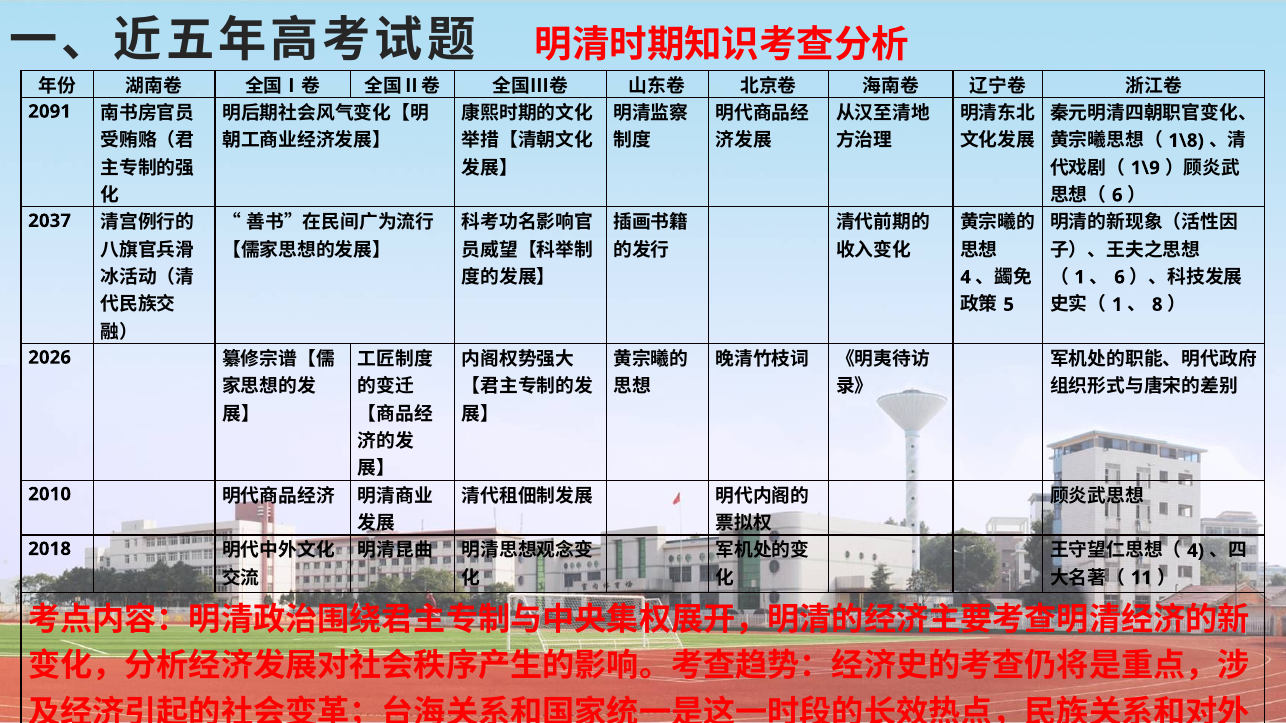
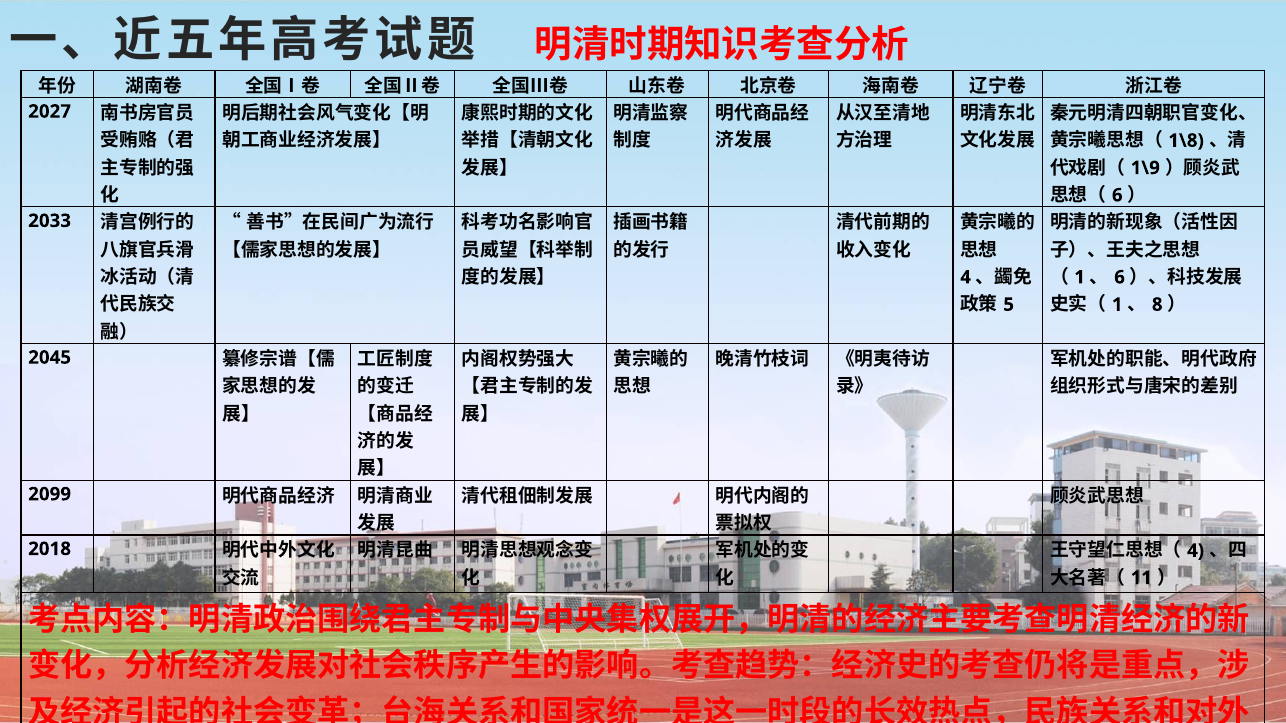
2091: 2091 -> 2027 (50, 112)
2037: 2037 -> 2033 (50, 221)
2026: 2026 -> 2045 (50, 358)
2010: 2010 -> 2099 (50, 494)
